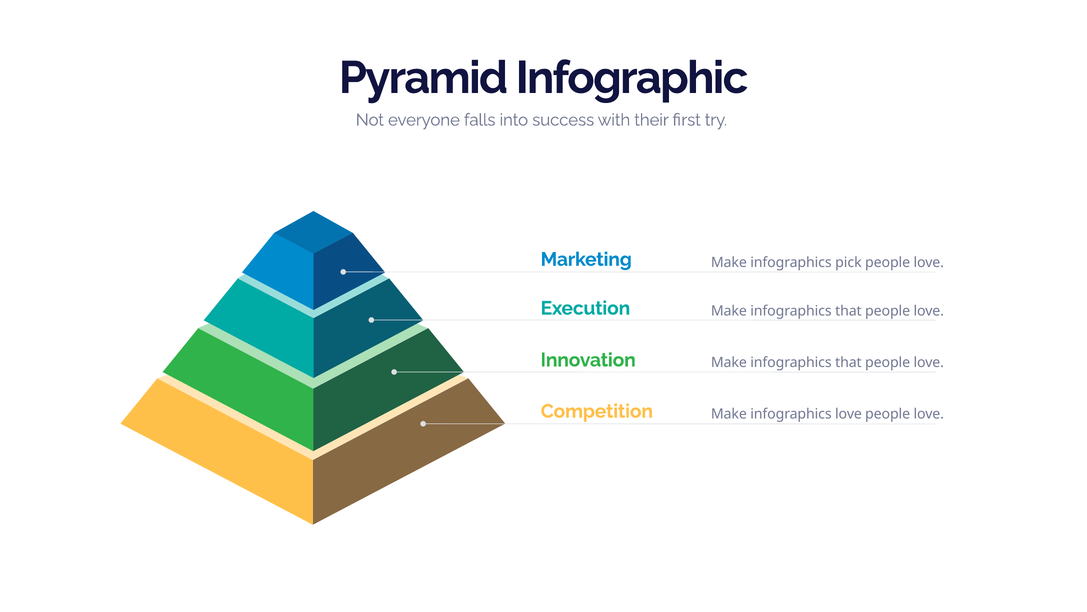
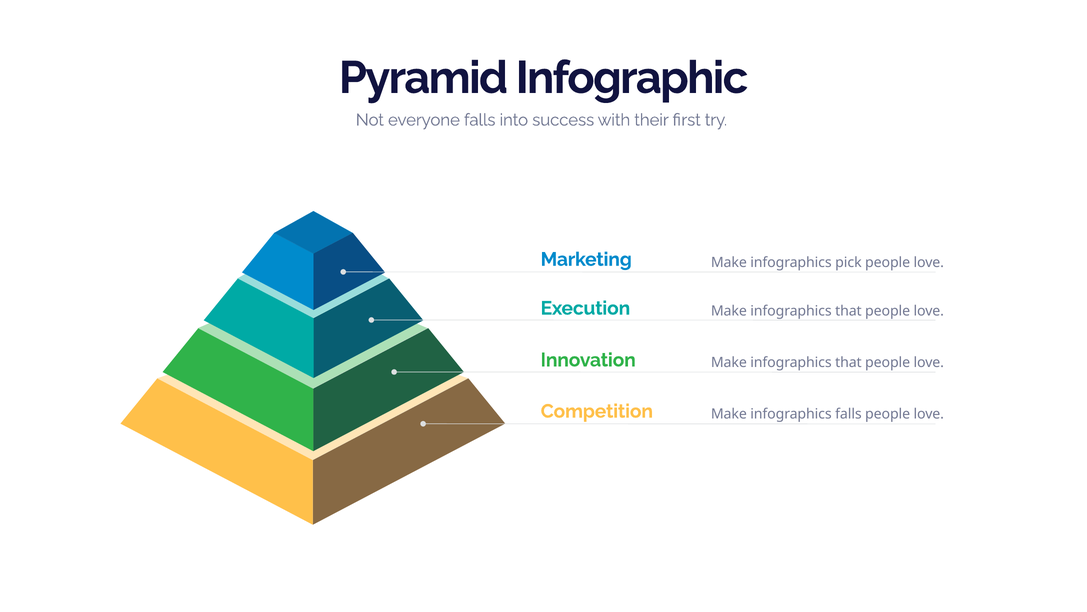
infographics love: love -> falls (848, 414)
